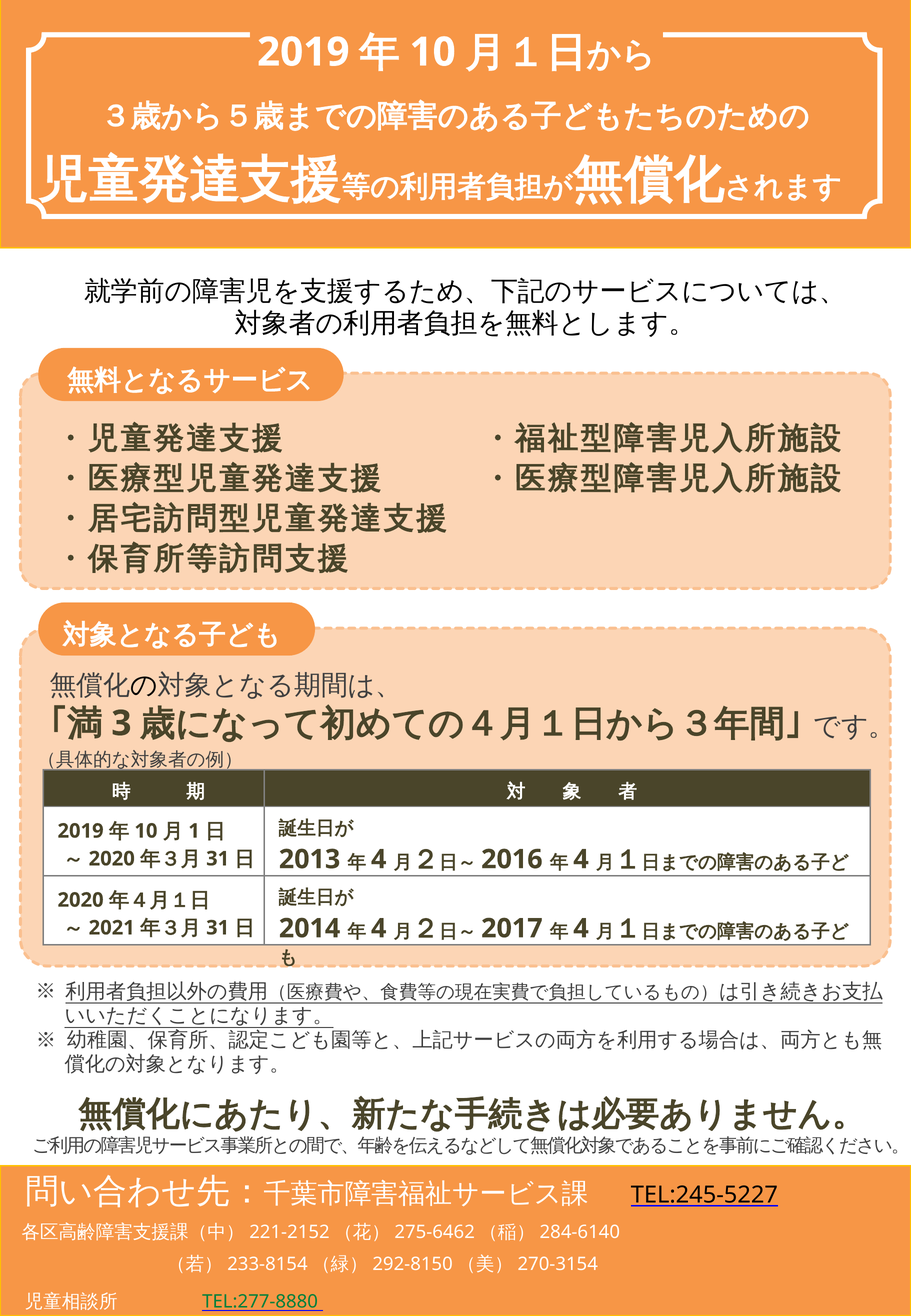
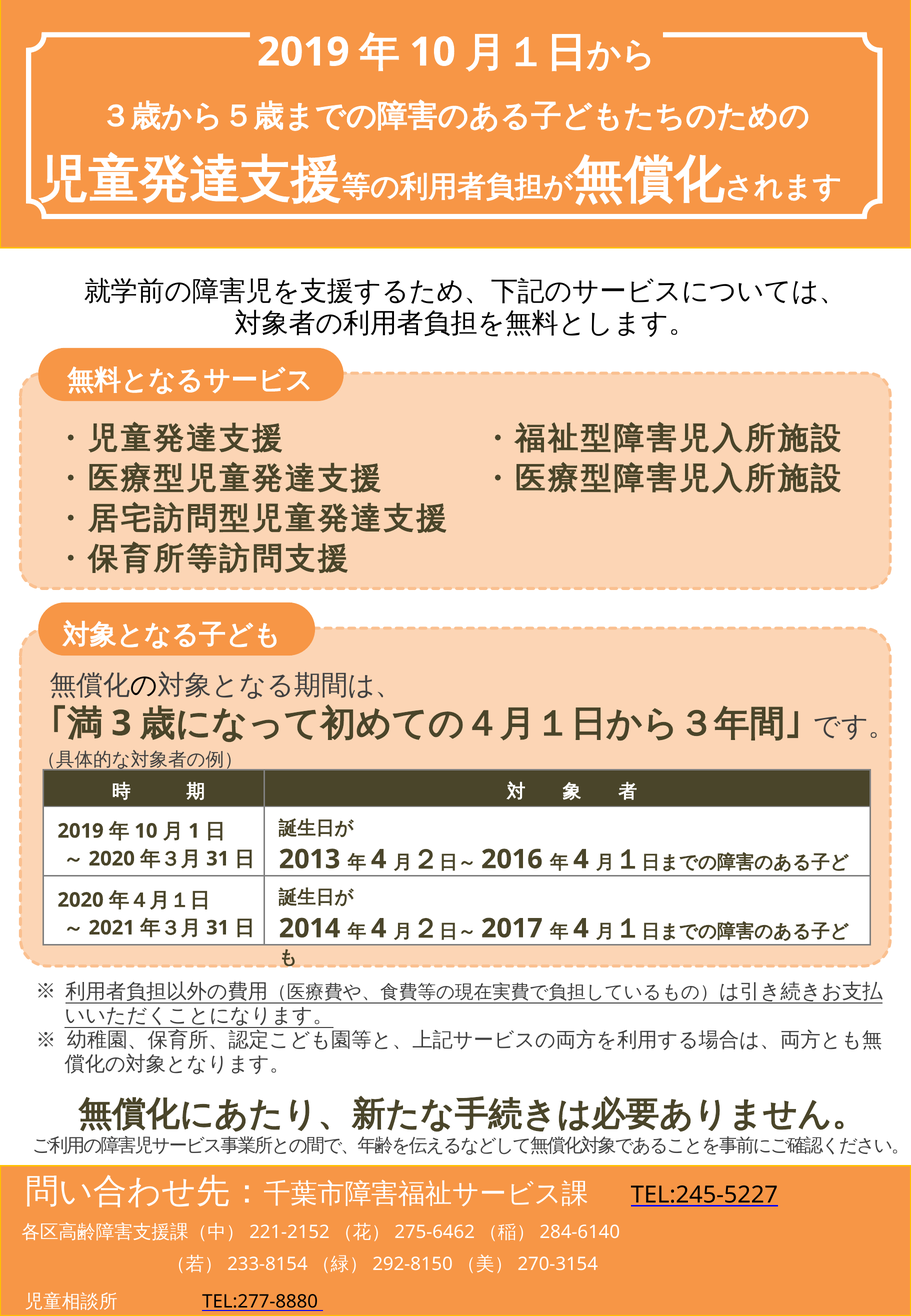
TEL:277-8880 colour: green -> black (260, 1302)
